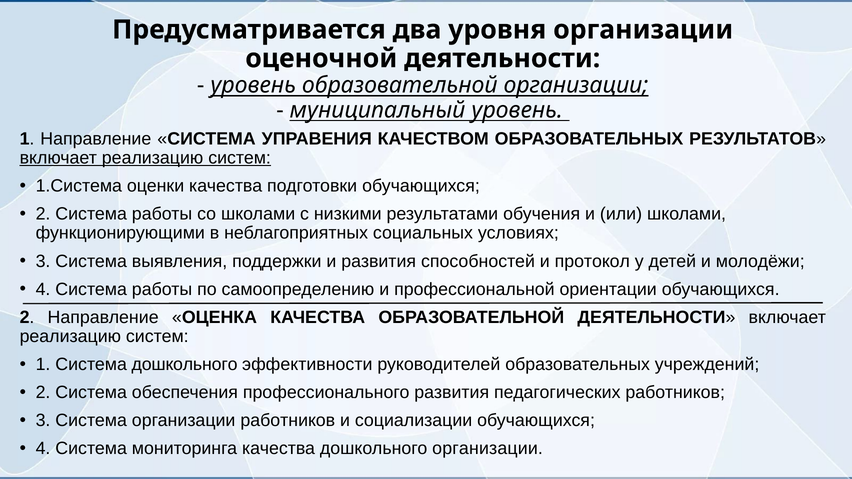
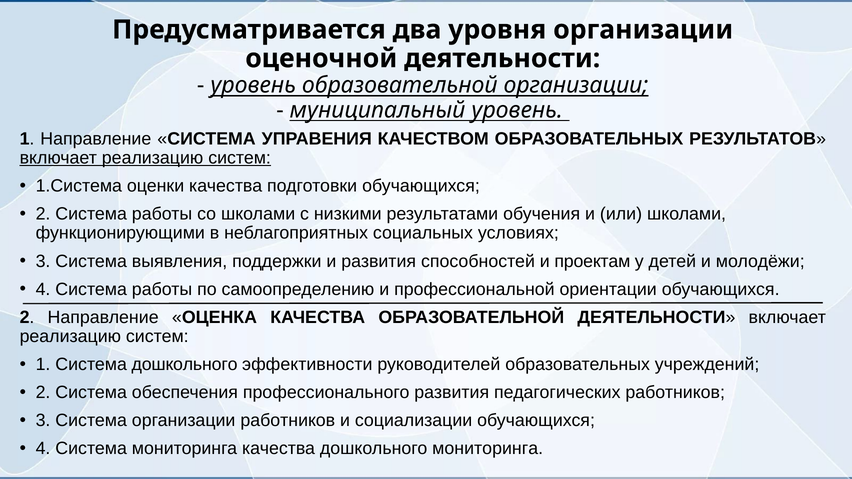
протокол: протокол -> проектам (592, 261)
дошкольного организации: организации -> мониторинга (488, 449)
